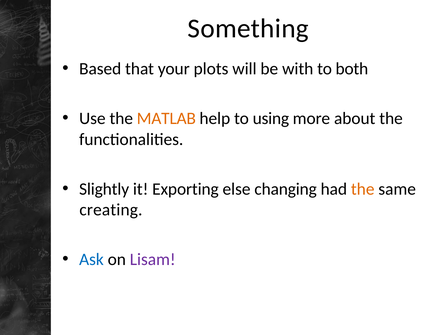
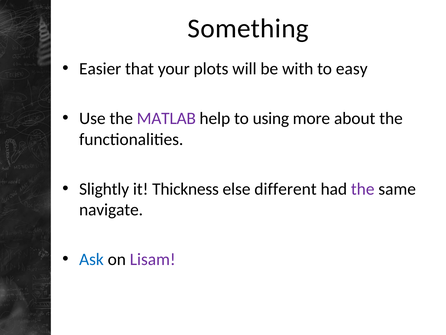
Based: Based -> Easier (100, 69)
both: both -> easy (352, 69)
MATLAB colour: orange -> purple (166, 118)
Exporting: Exporting -> Thickness (185, 189)
changing: changing -> different (286, 189)
the colour: orange -> purple (363, 189)
creating: creating -> navigate (111, 210)
